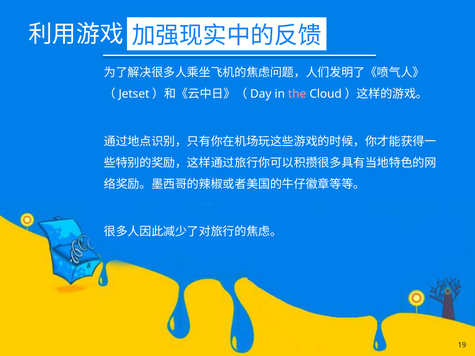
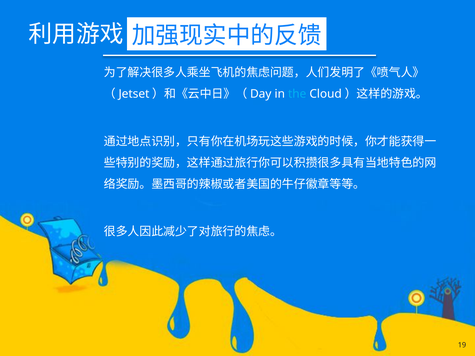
the colour: pink -> light blue (297, 94)
